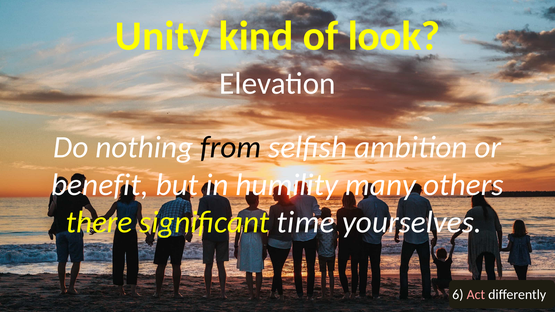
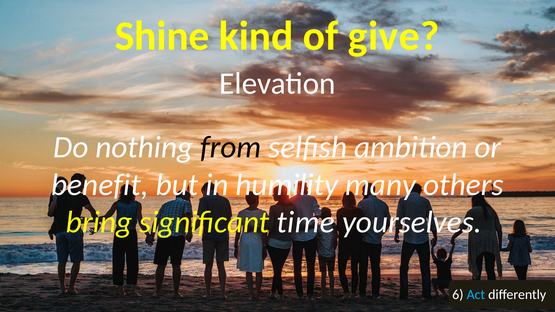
Unity: Unity -> Shine (162, 36)
look: look -> give (394, 36)
there: there -> bring (99, 222)
Act colour: pink -> light blue (476, 295)
